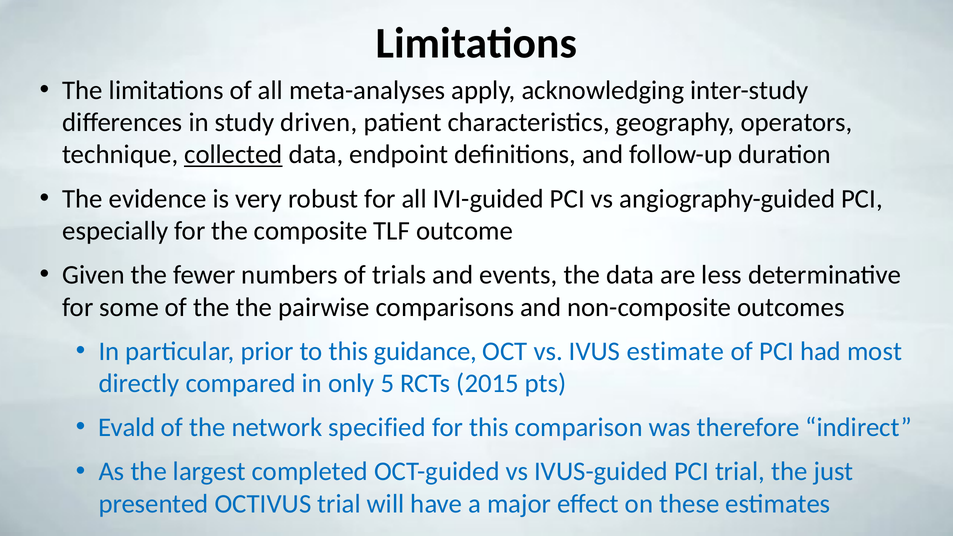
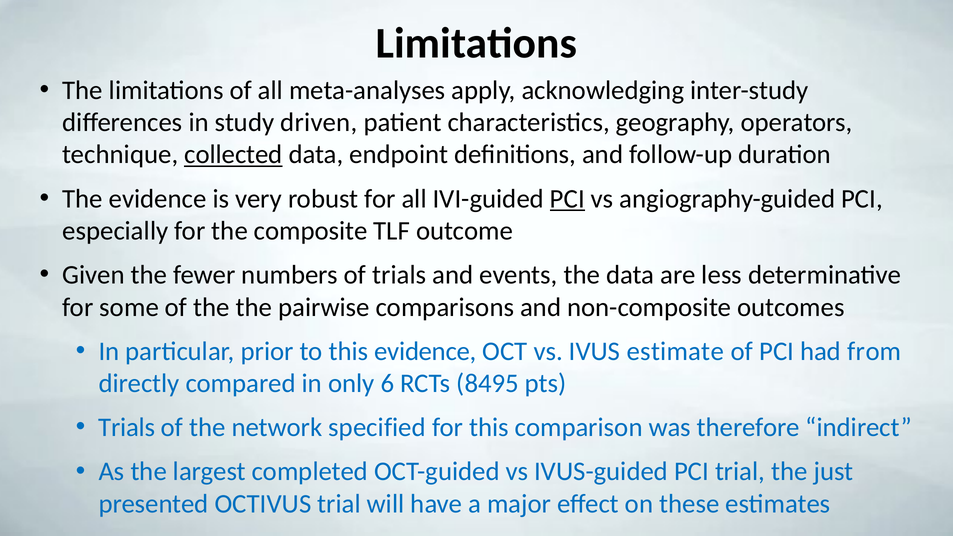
PCI underline: none -> present (567, 199)
this guidance: guidance -> evidence (425, 351)
most: most -> from (874, 351)
5: 5 -> 6 (387, 383)
2015: 2015 -> 8495 (488, 383)
Evald: Evald -> Trials (127, 428)
